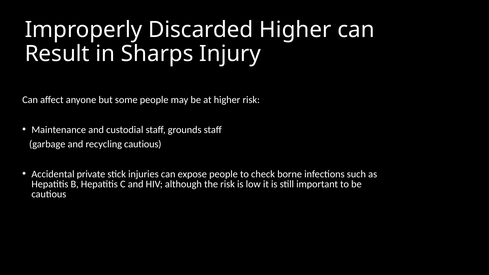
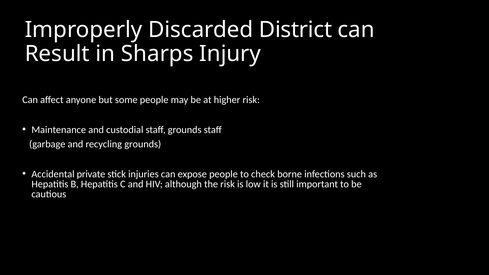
Discarded Higher: Higher -> District (296, 30)
recycling cautious: cautious -> grounds (143, 144)
